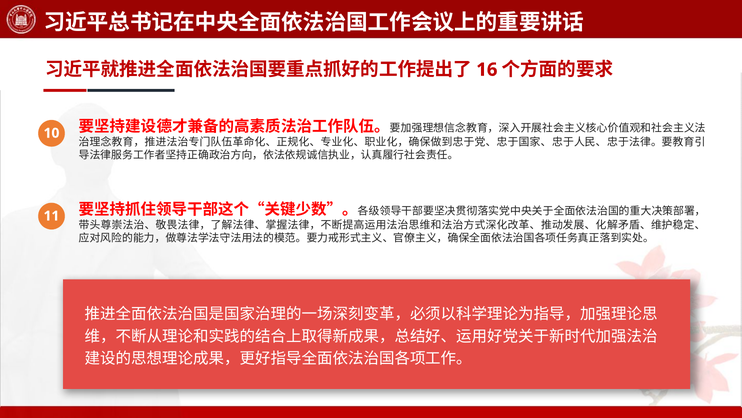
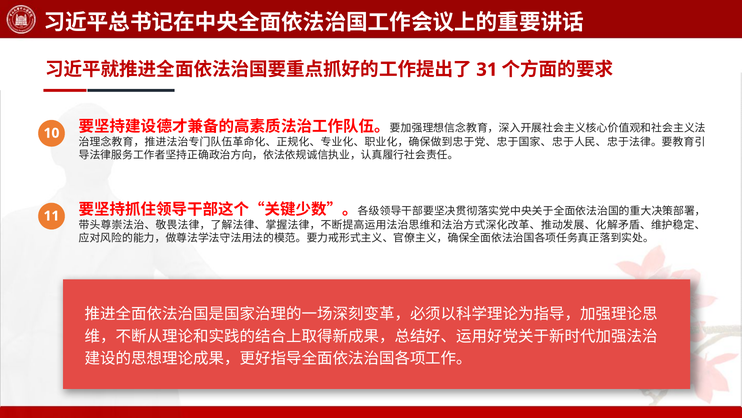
16: 16 -> 31 (487, 70)
